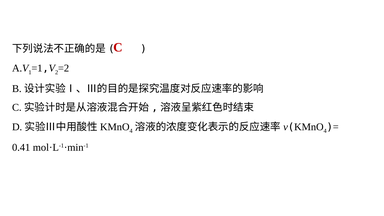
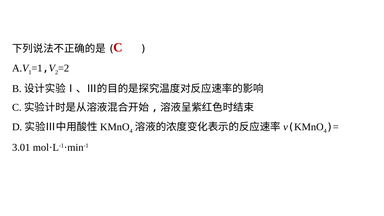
0.41: 0.41 -> 3.01 (21, 147)
